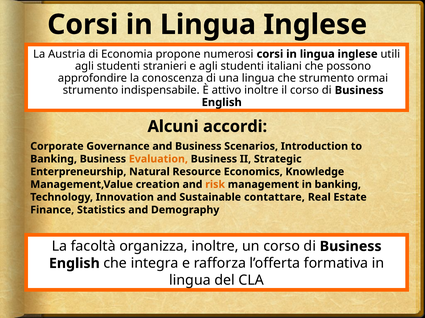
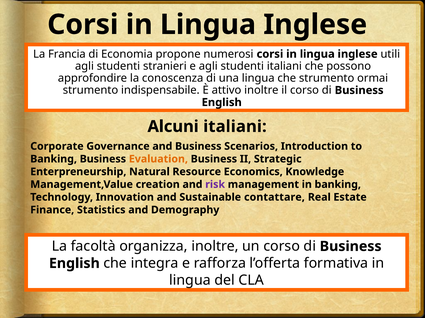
Austria: Austria -> Francia (67, 54)
Alcuni accordi: accordi -> italiani (235, 127)
risk colour: orange -> purple (215, 185)
